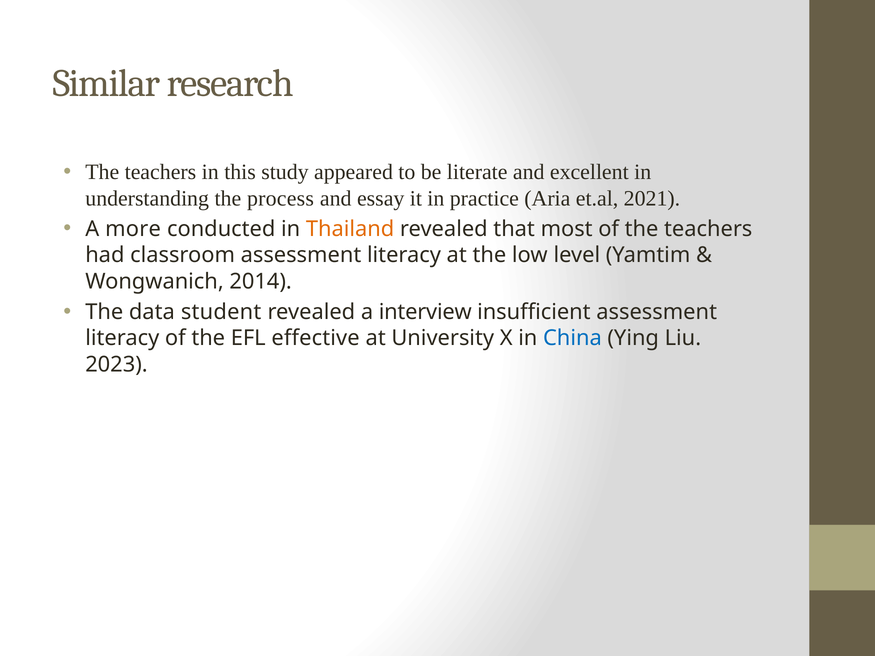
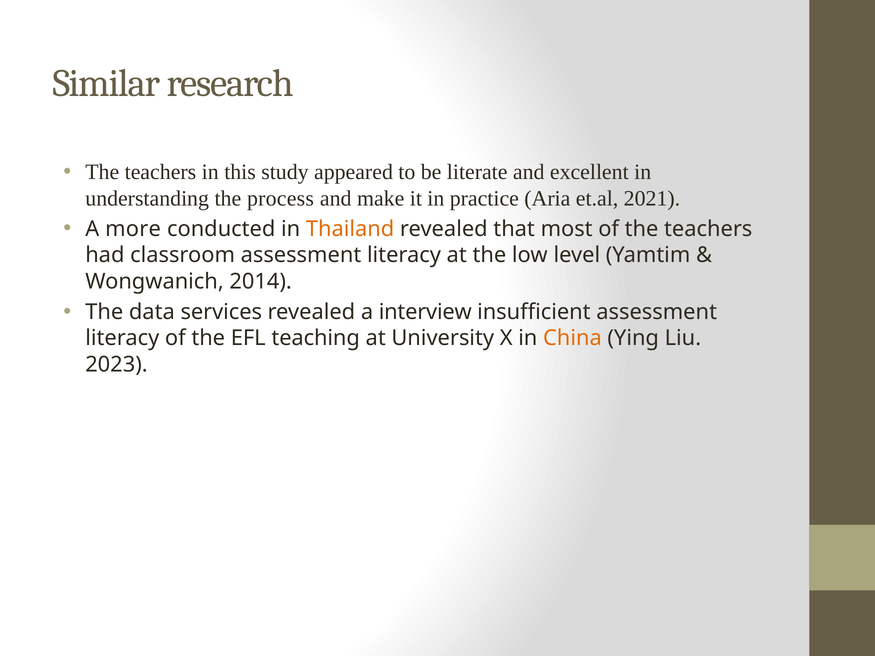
essay: essay -> make (381, 198)
student: student -> services (221, 312)
effective: effective -> teaching (316, 338)
China colour: blue -> orange (572, 338)
